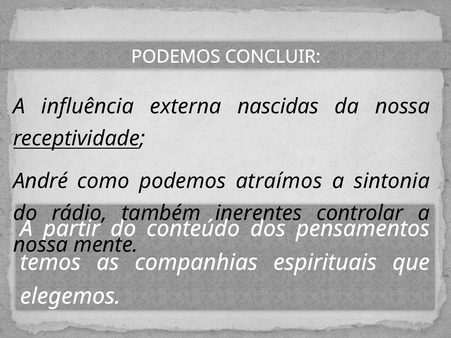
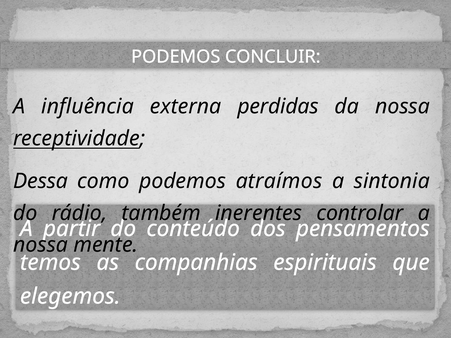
nascidas: nascidas -> perdidas (278, 107)
André: André -> Dessa (41, 181)
